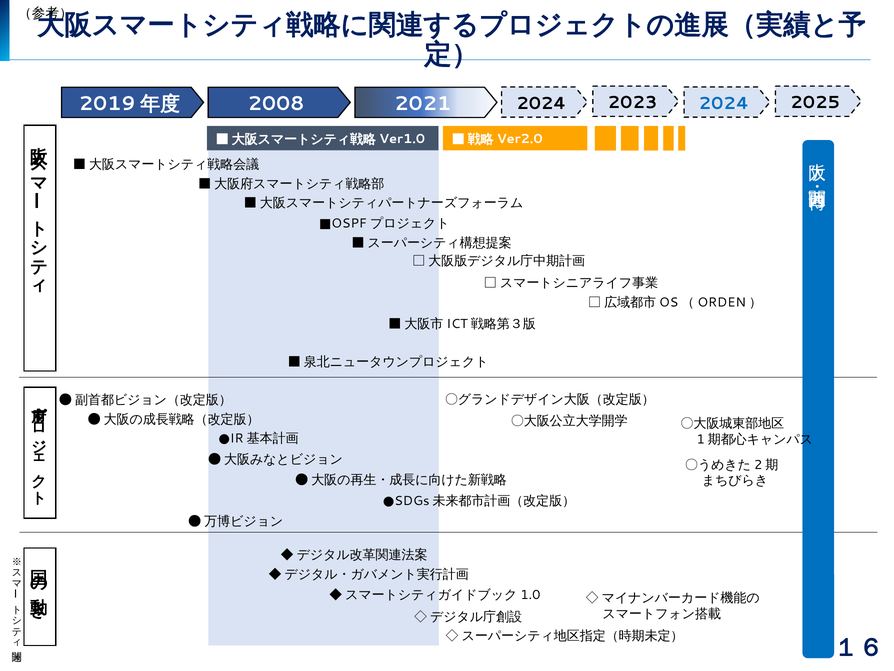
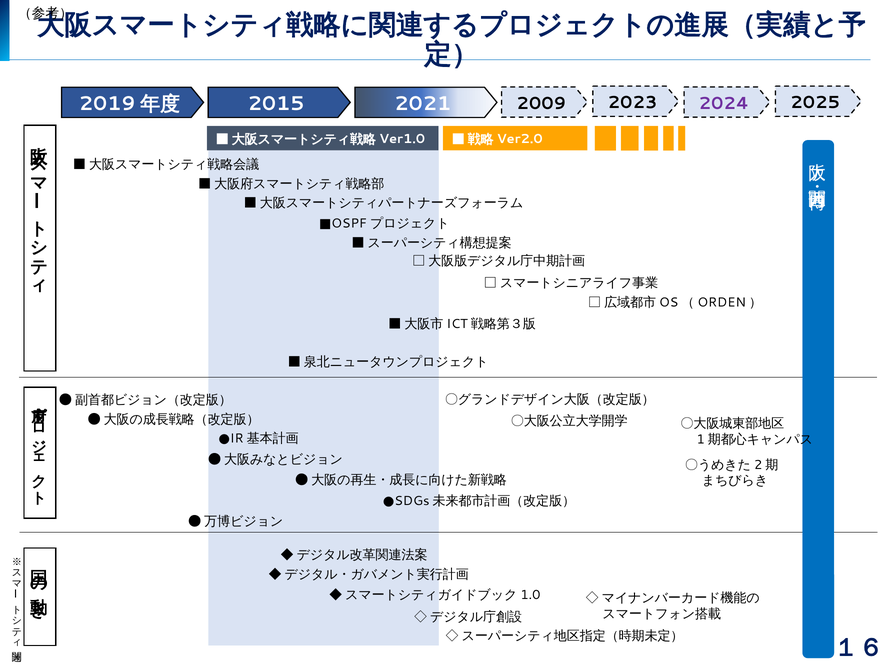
2008: 2008 -> 2015 (276, 104)
2021 2024: 2024 -> 2009 (541, 103)
2024 colour: blue -> purple (724, 103)
